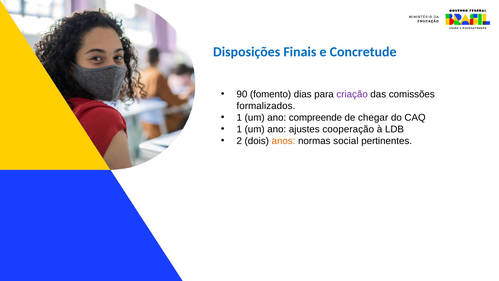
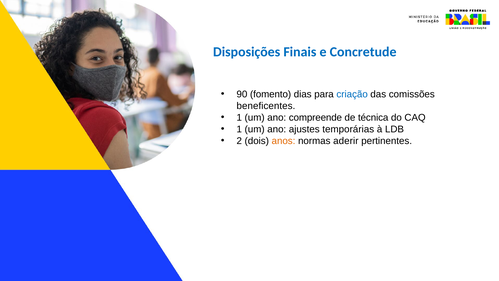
criação colour: purple -> blue (352, 94)
formalizados: formalizados -> beneficentes (266, 106)
chegar: chegar -> técnica (373, 117)
cooperação: cooperação -> temporárias (348, 129)
social: social -> aderir (346, 141)
